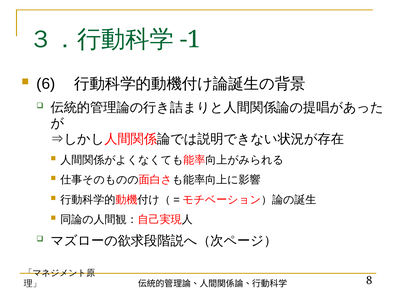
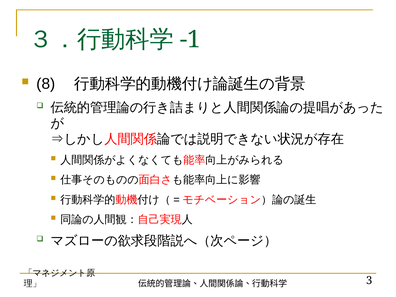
6: 6 -> 8 (46, 84)
8: 8 -> 3 (369, 281)
